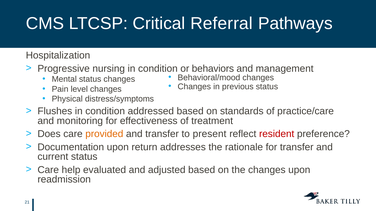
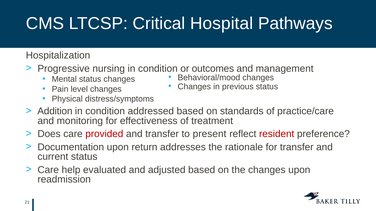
Referral: Referral -> Hospital (222, 24)
behaviors: behaviors -> outcomes (213, 69)
Flushes: Flushes -> Addition (55, 111)
provided colour: orange -> red (104, 134)
